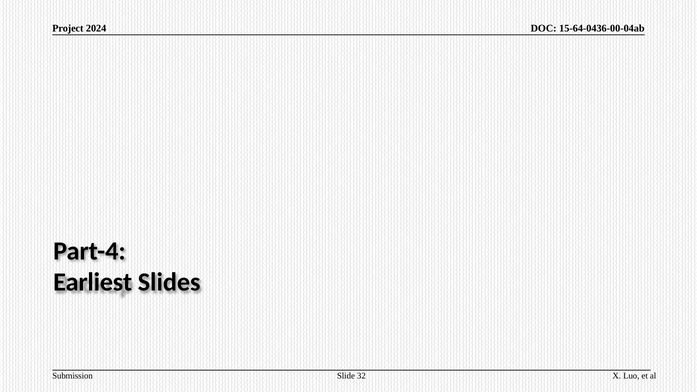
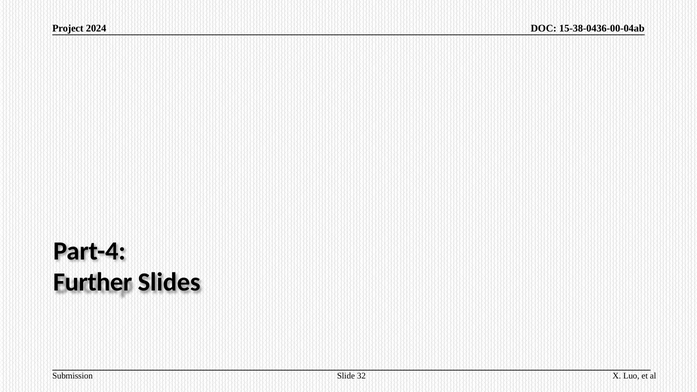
15-64-0436-00-04ab: 15-64-0436-00-04ab -> 15-38-0436-00-04ab (602, 29)
Earliest: Earliest -> Further (93, 282)
